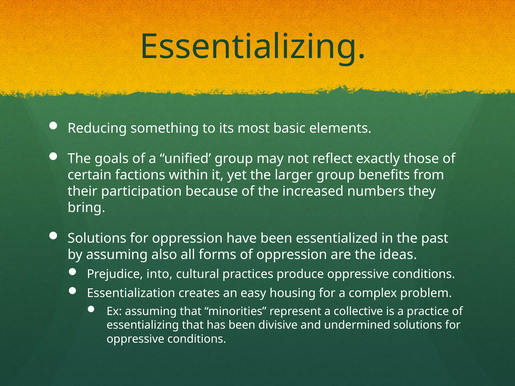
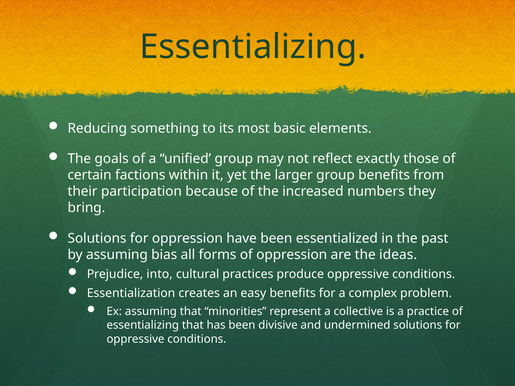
also: also -> bias (164, 255)
easy housing: housing -> benefits (293, 293)
